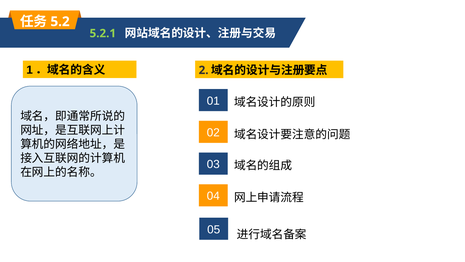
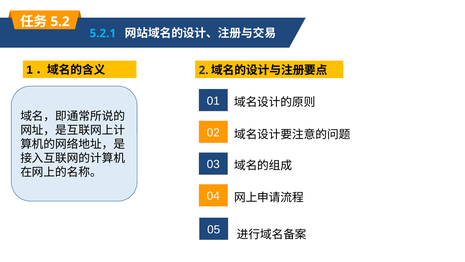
5.2.1 colour: light green -> light blue (103, 33)
